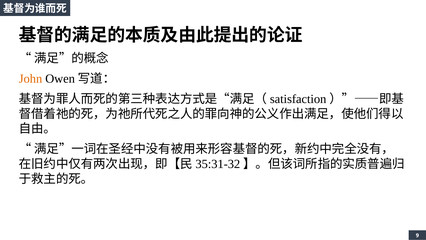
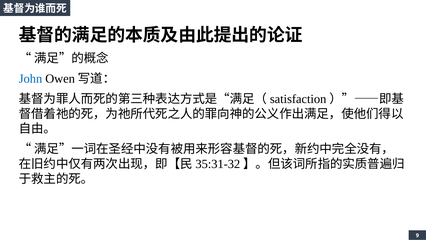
John colour: orange -> blue (31, 79)
